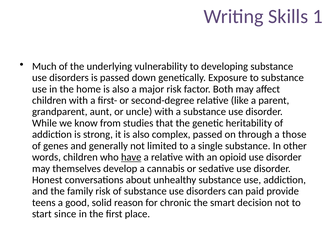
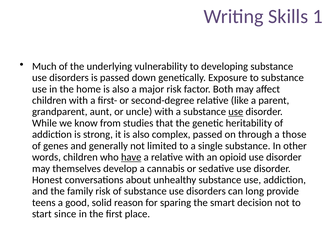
use underline: none -> present (236, 112)
paid: paid -> long (255, 191)
chronic: chronic -> sparing (176, 202)
